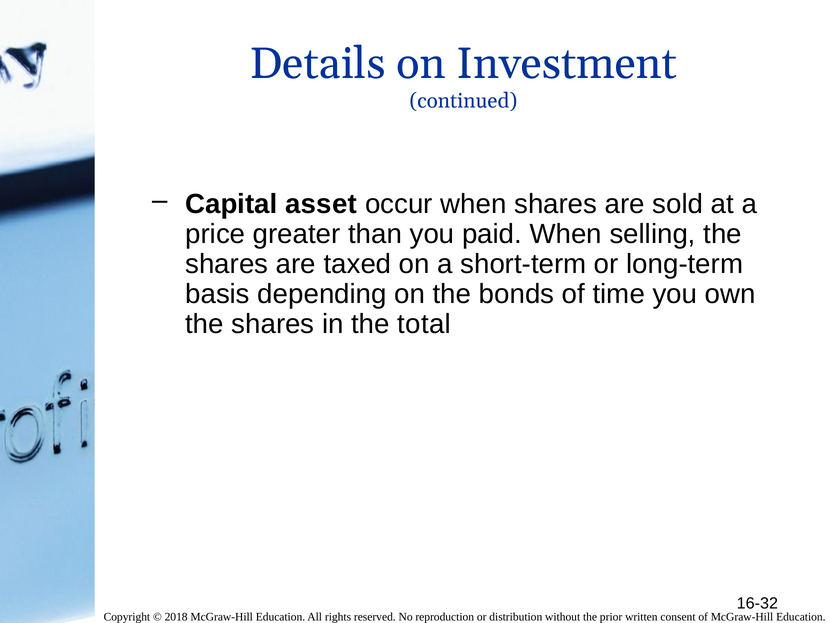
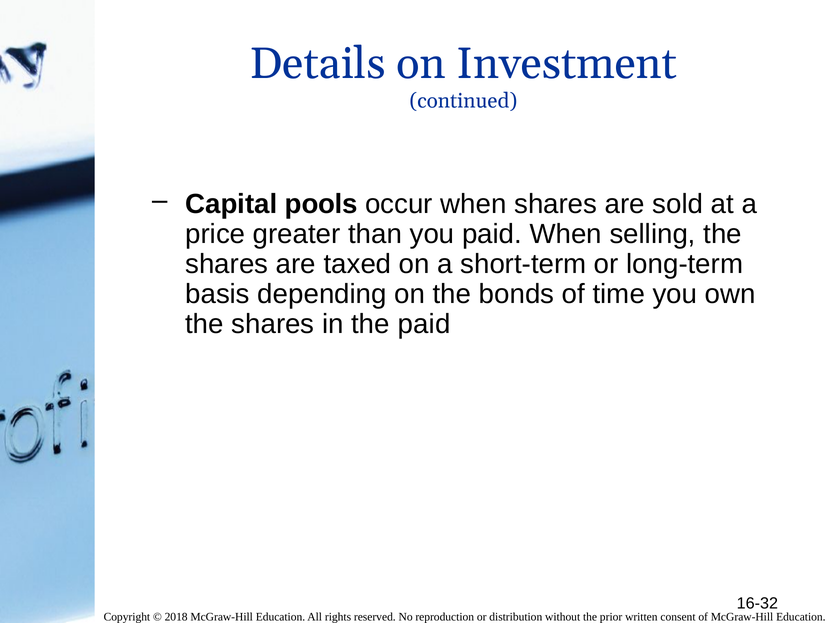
asset: asset -> pools (321, 204)
the total: total -> paid (424, 324)
